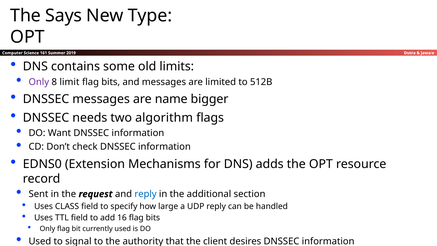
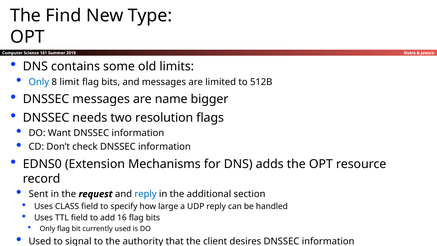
Says: Says -> Find (64, 16)
Only colour: purple -> blue (39, 82)
algorithm: algorithm -> resolution (164, 118)
